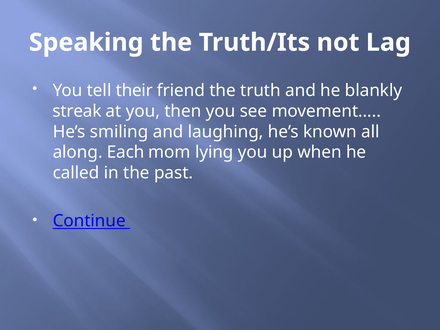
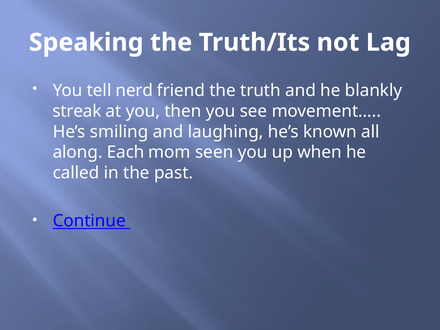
their: their -> nerd (134, 91)
lying: lying -> seen (214, 152)
